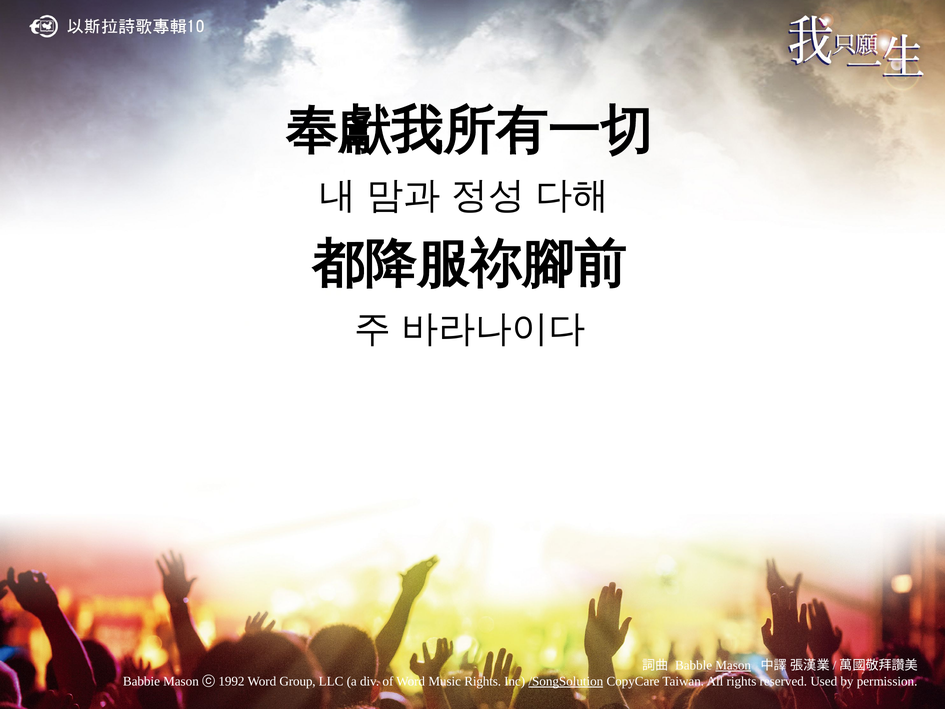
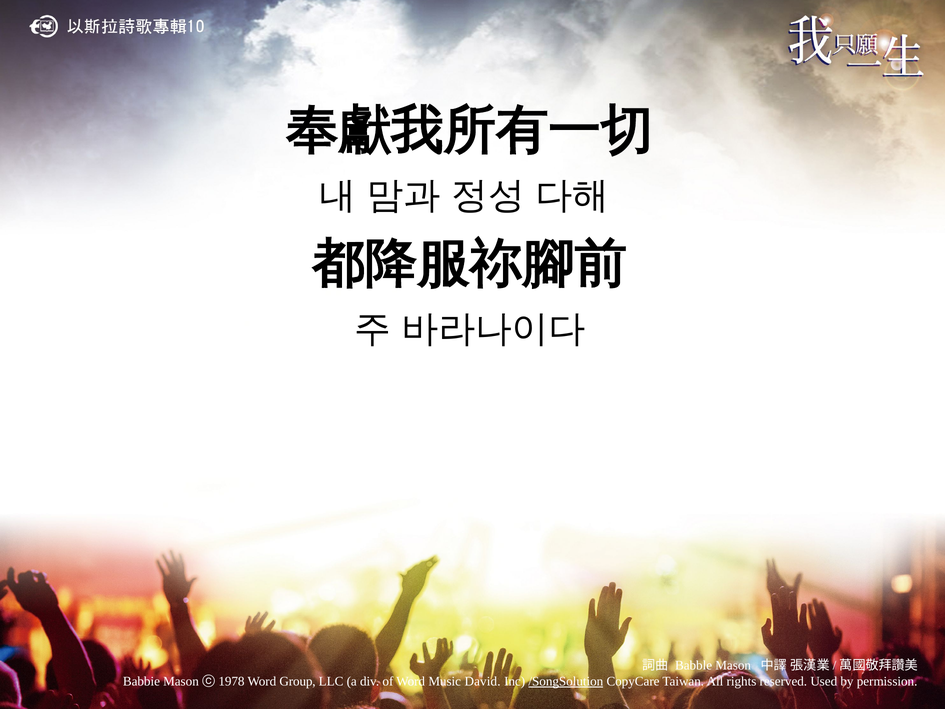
Mason underline: present -> none (733, 665)
1992: 1992 -> 1978 (231, 681)
Music Rights: Rights -> David (483, 681)
